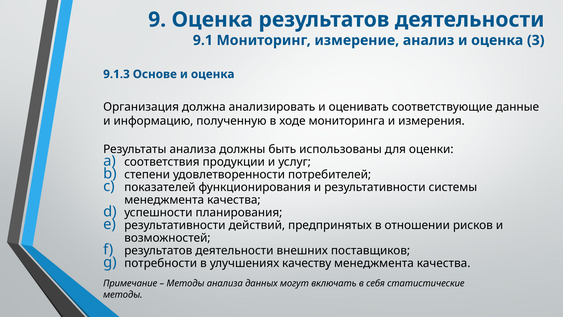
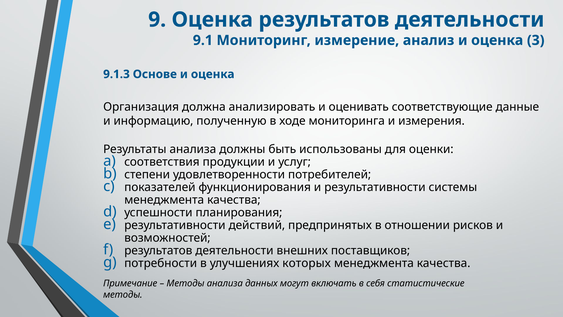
качеству: качеству -> которых (307, 263)
